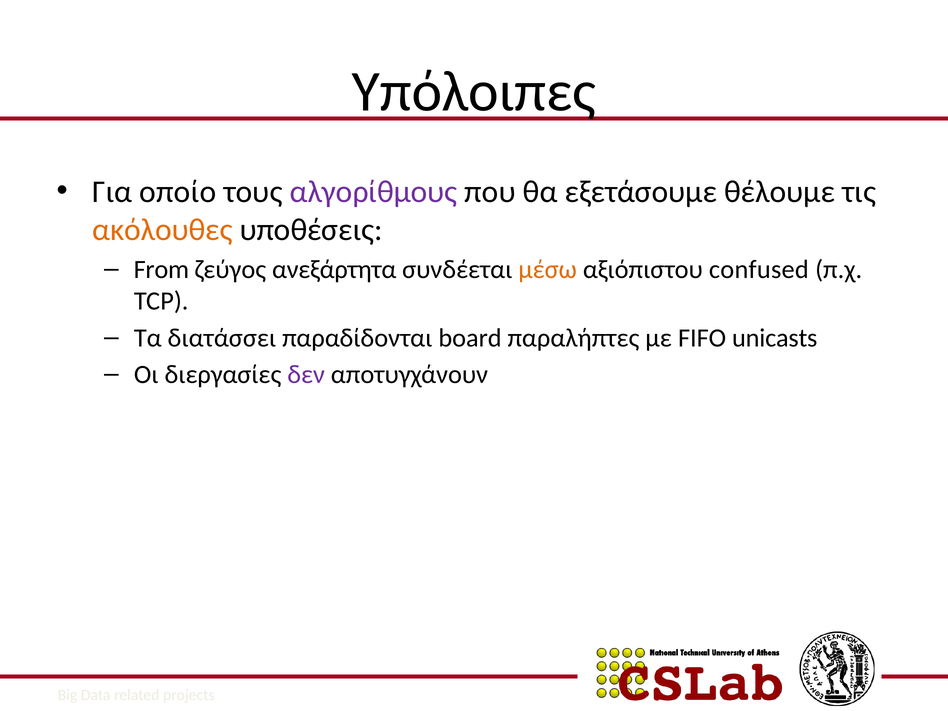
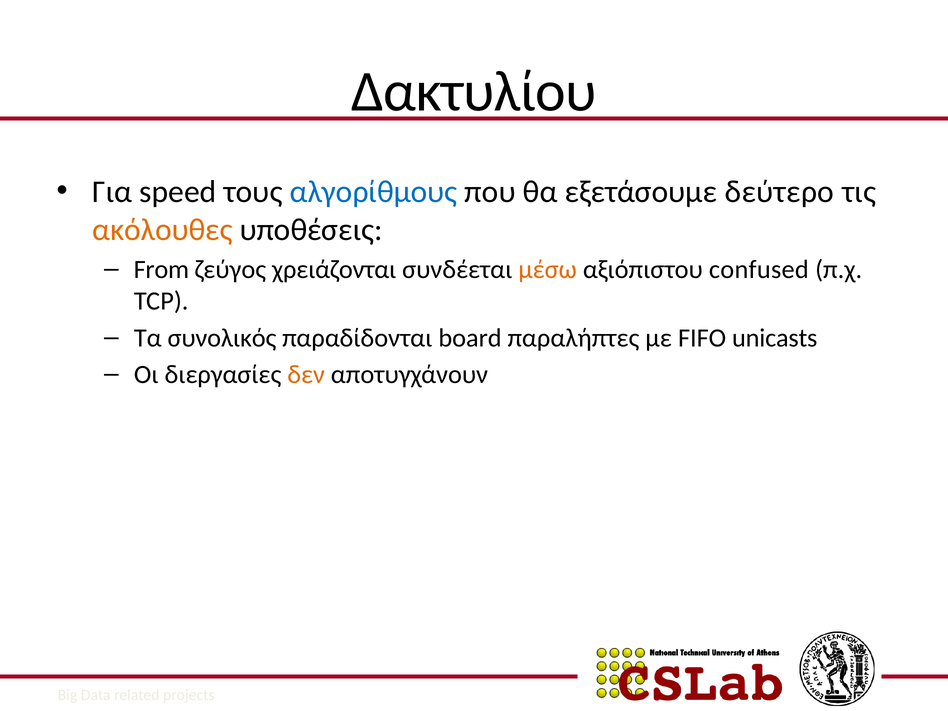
Υπόλοιπες: Υπόλοιπες -> Δακτυλίου (474, 92)
οποίο: οποίο -> speed (178, 192)
αλγορίθμους colour: purple -> blue (374, 192)
θέλουμε: θέλουμε -> δεύτερο (779, 192)
ανεξάρτητα: ανεξάρτητα -> χρειάζονται (334, 269)
διατάσσει: διατάσσει -> συνολικός (222, 338)
δεν colour: purple -> orange (306, 375)
